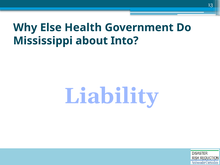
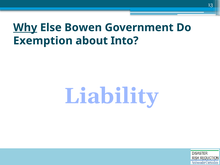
Why underline: none -> present (25, 28)
Health: Health -> Bowen (83, 28)
Mississippi: Mississippi -> Exemption (43, 41)
